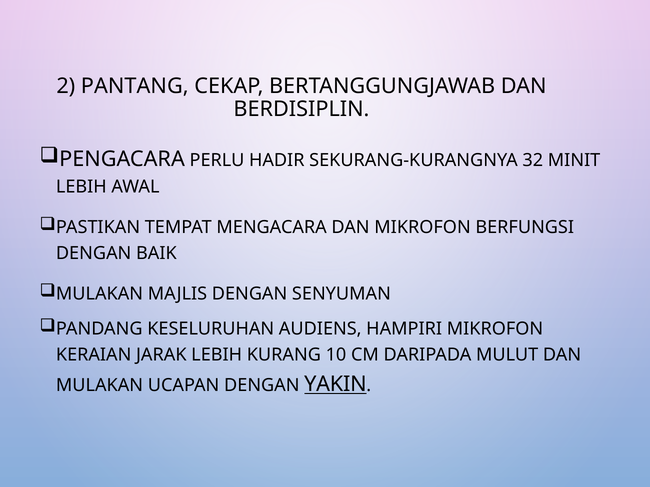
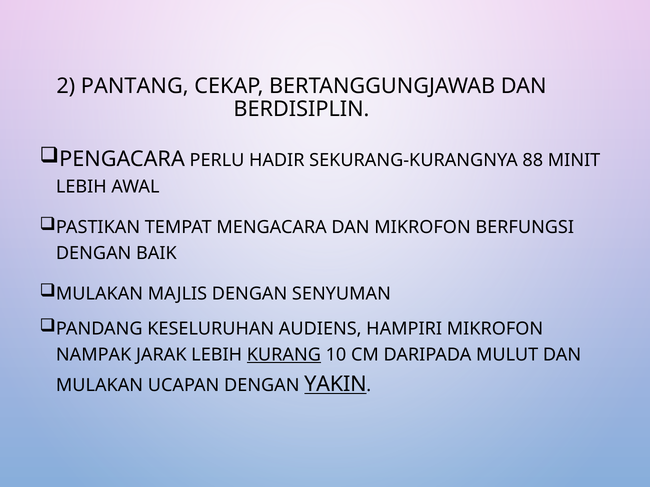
32: 32 -> 88 (533, 160)
KERAIAN: KERAIAN -> NAMPAK (94, 355)
KURANG underline: none -> present (284, 355)
